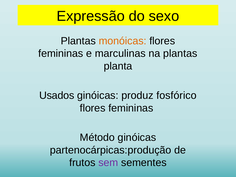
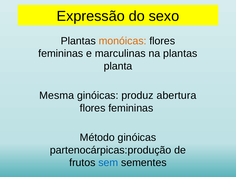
Usados: Usados -> Mesma (57, 96)
fosfórico: fosfórico -> abertura (176, 96)
sem colour: purple -> blue (108, 163)
